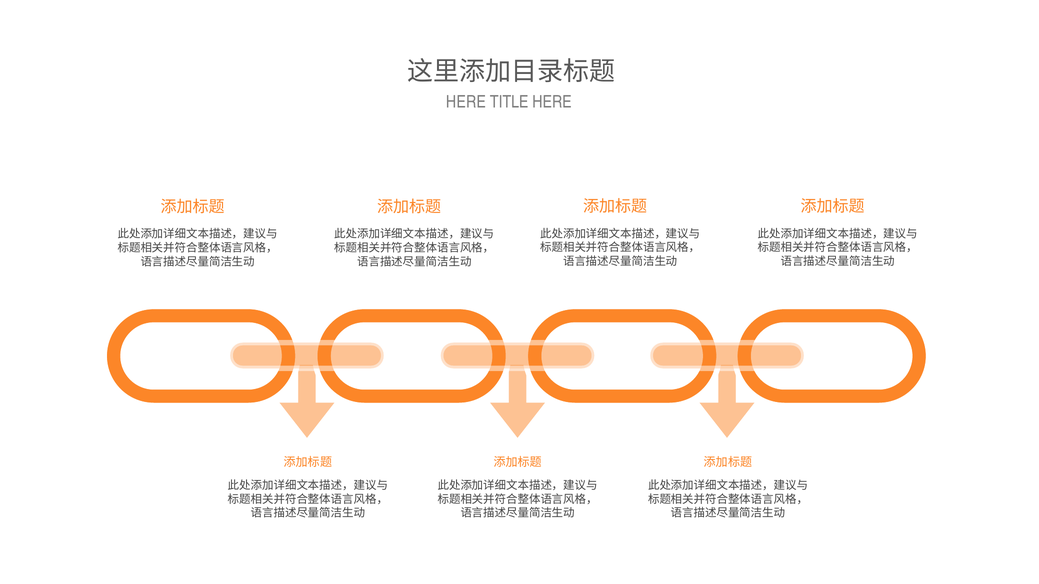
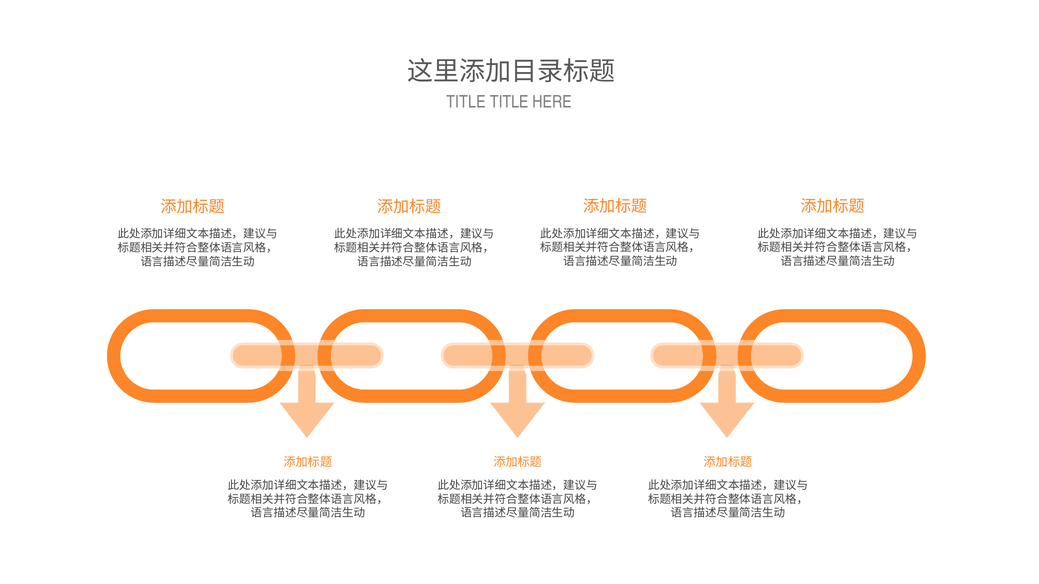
HERE: HERE -> TITLE (466, 102)
